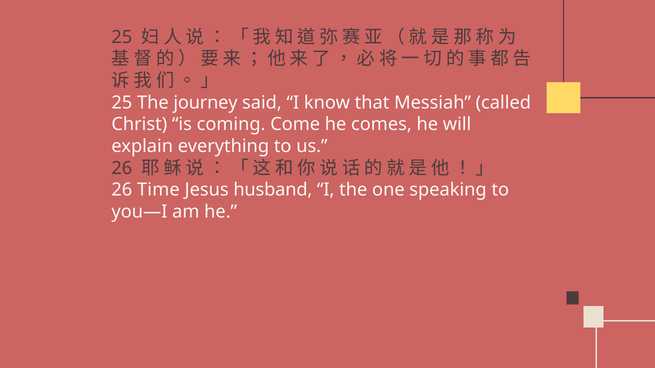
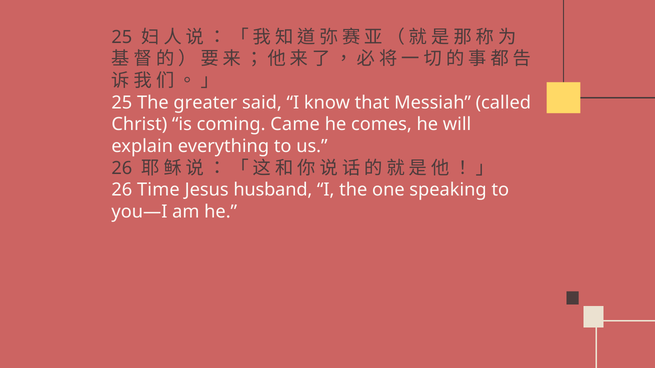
journey: journey -> greater (205, 103)
Come: Come -> Came (295, 125)
